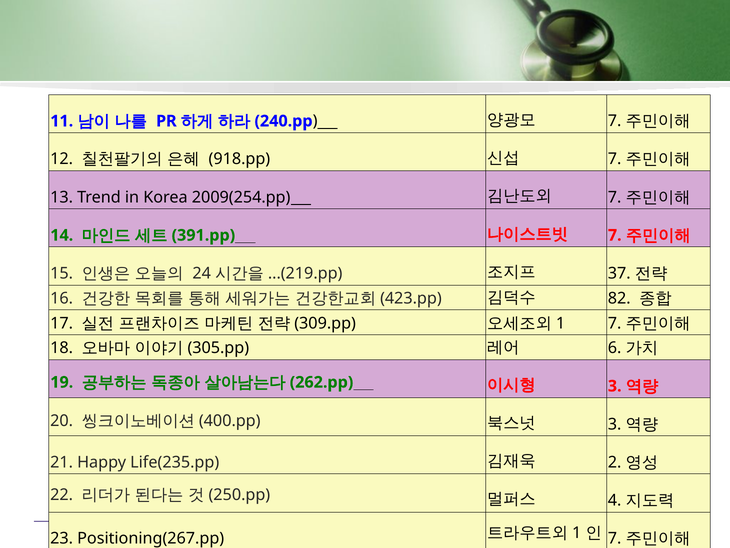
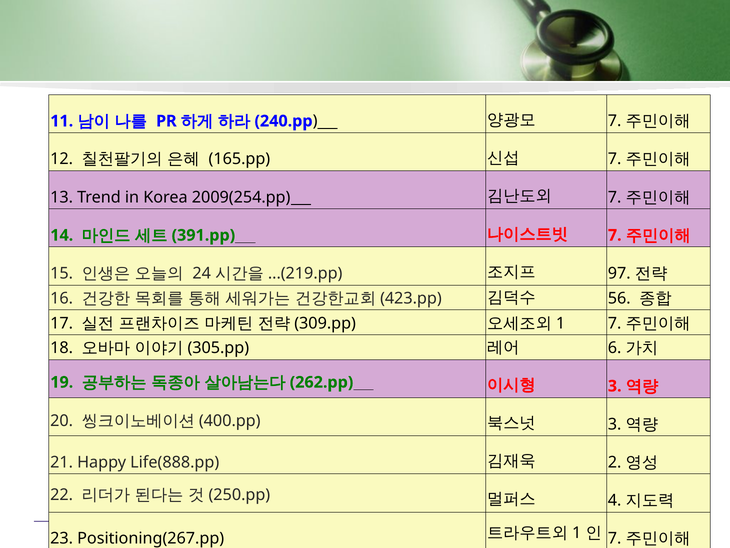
918.pp: 918.pp -> 165.pp (239, 159)
37: 37 -> 97 (619, 273)
82: 82 -> 56 (619, 298)
Life(235.pp: Life(235.pp -> Life(888.pp (175, 462)
